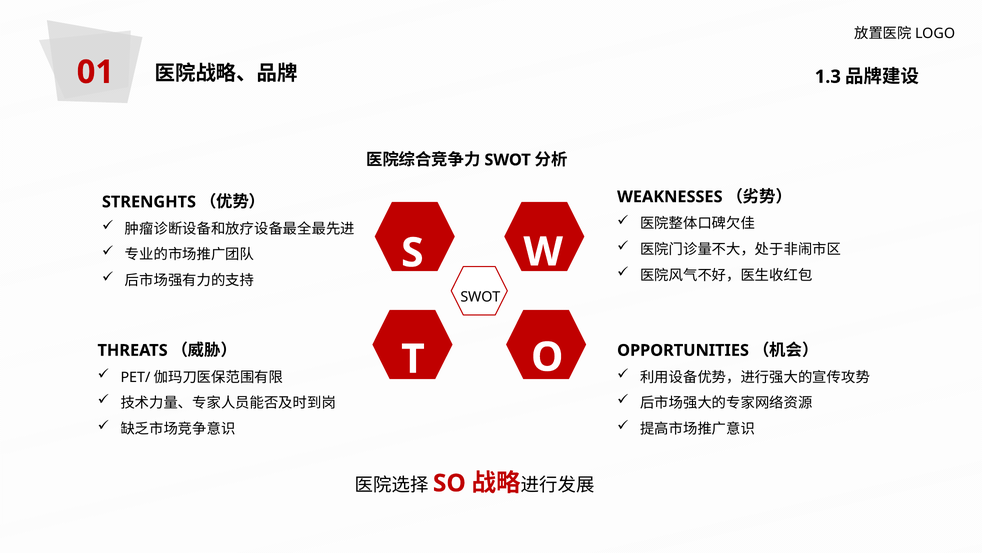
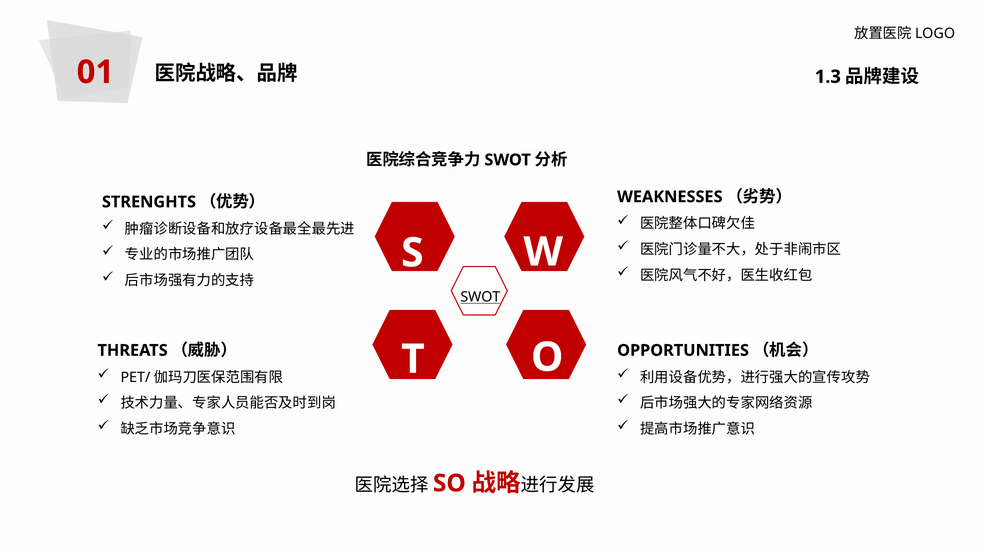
SWOT underline: none -> present (480, 297)
